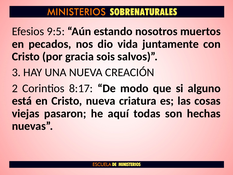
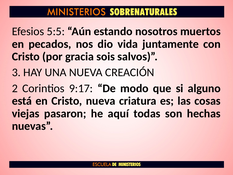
9:5: 9:5 -> 5:5 (56, 31)
8:17: 8:17 -> 9:17 (81, 88)
